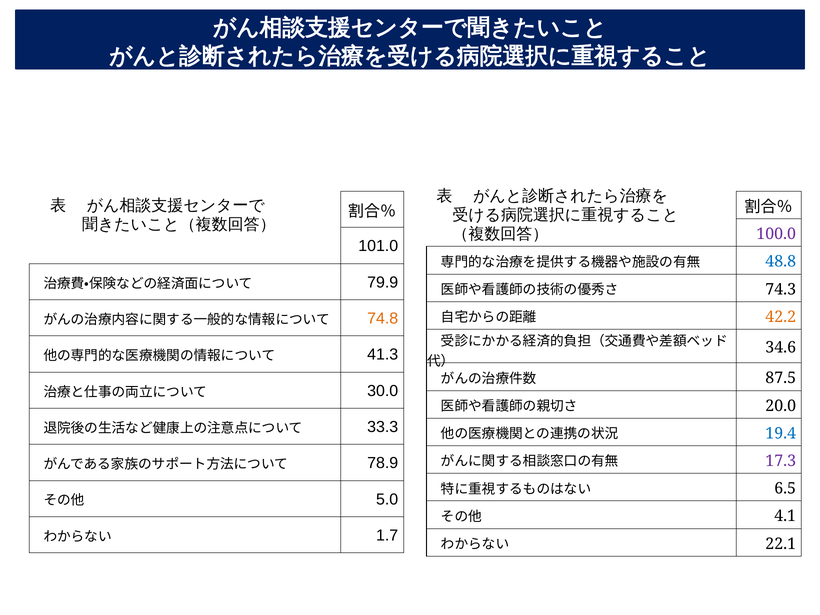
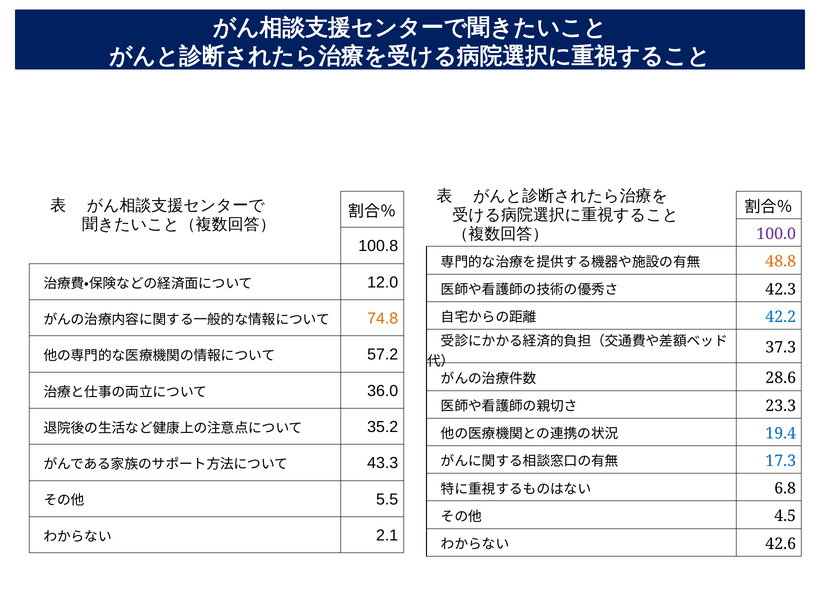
101.0: 101.0 -> 100.8 (378, 246)
48.8 colour: blue -> orange (781, 262)
79.9: 79.9 -> 12.0 (383, 282)
74.3: 74.3 -> 42.3 (781, 289)
42.2 colour: orange -> blue (781, 317)
34.6: 34.6 -> 37.3 (781, 347)
41.3: 41.3 -> 57.2 (383, 355)
87.5: 87.5 -> 28.6 (781, 378)
30.0: 30.0 -> 36.0 (383, 391)
20.0: 20.0 -> 23.3 (781, 406)
33.3: 33.3 -> 35.2 (383, 427)
17.3 colour: purple -> blue (781, 461)
78.9: 78.9 -> 43.3 (383, 463)
6.5: 6.5 -> 6.8 (785, 489)
5.0: 5.0 -> 5.5 (387, 499)
4.1: 4.1 -> 4.5 (785, 516)
1.7: 1.7 -> 2.1 (387, 535)
22.1: 22.1 -> 42.6 (781, 544)
